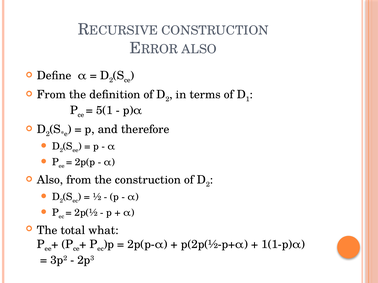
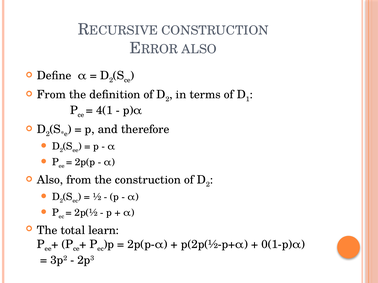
5(1: 5(1 -> 4(1 (104, 111)
what: what -> learn (104, 231)
1(1-p)α: 1(1-p)α -> 0(1-p)α (283, 245)
